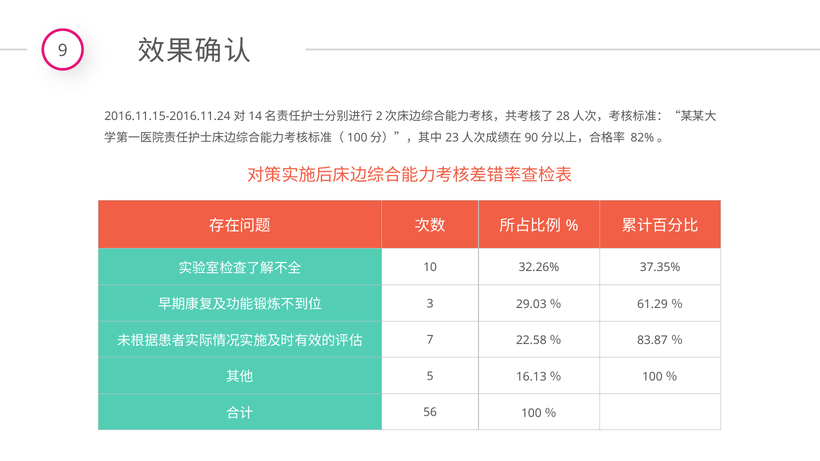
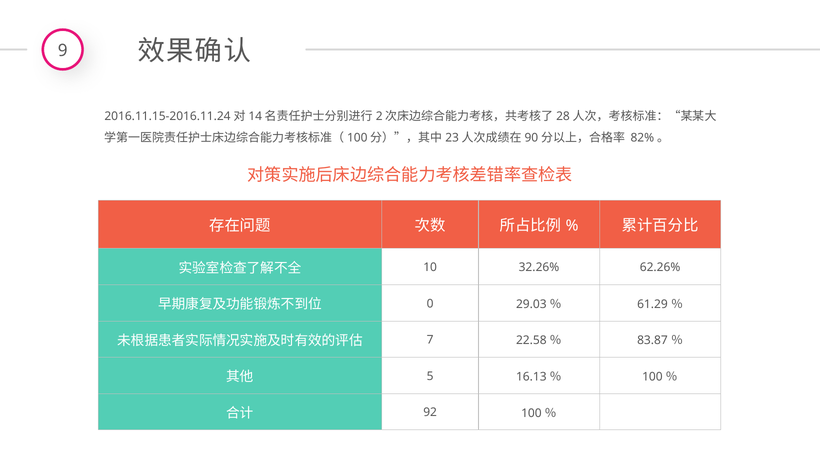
37.35%: 37.35% -> 62.26% (660, 267)
3: 3 -> 0 (430, 304)
56: 56 -> 92 (430, 413)
